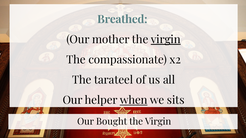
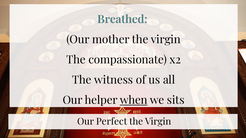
virgin underline: present -> none (166, 40)
tarateel: tarateel -> witness (114, 80)
Bought: Bought -> Perfect (112, 122)
